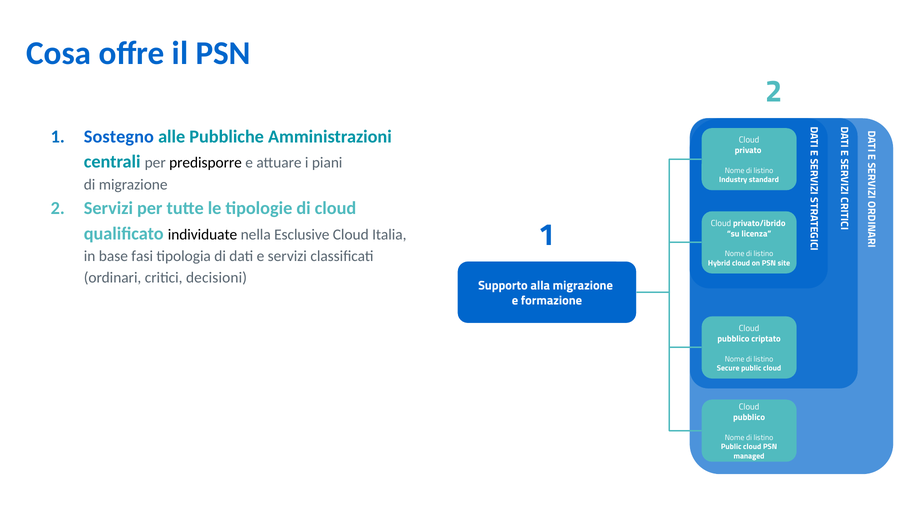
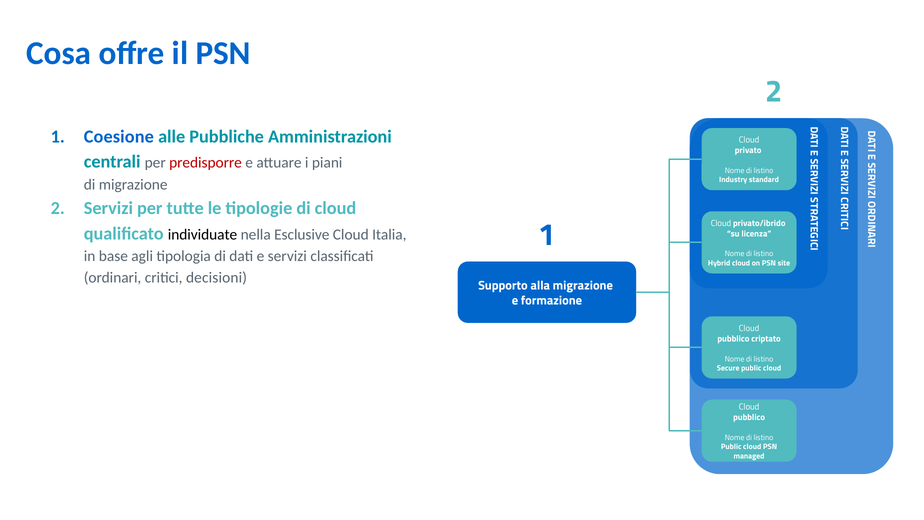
Sostegno: Sostegno -> Coesione (119, 137)
predisporre colour: black -> red (206, 163)
fasi: fasi -> agli (142, 256)
